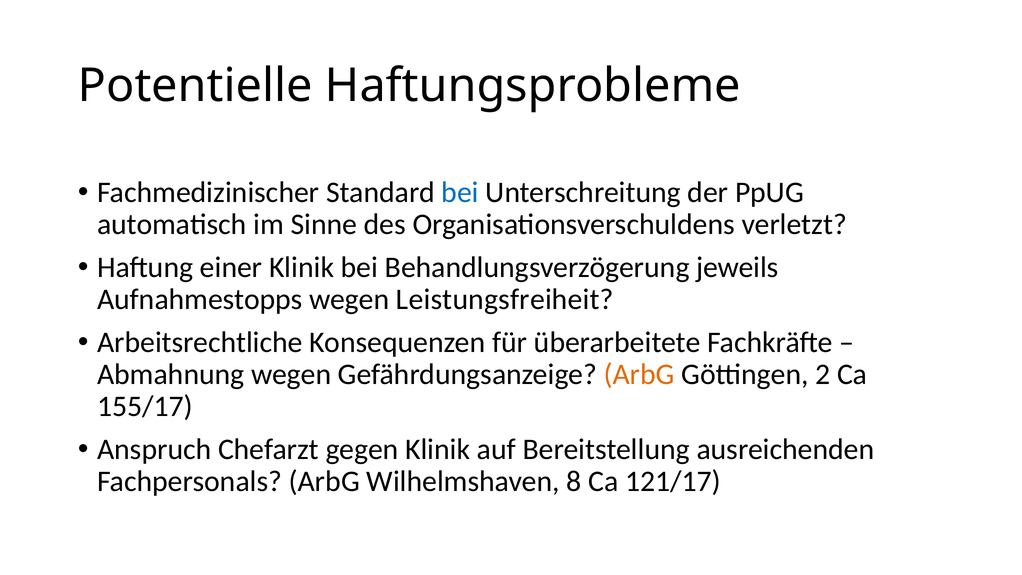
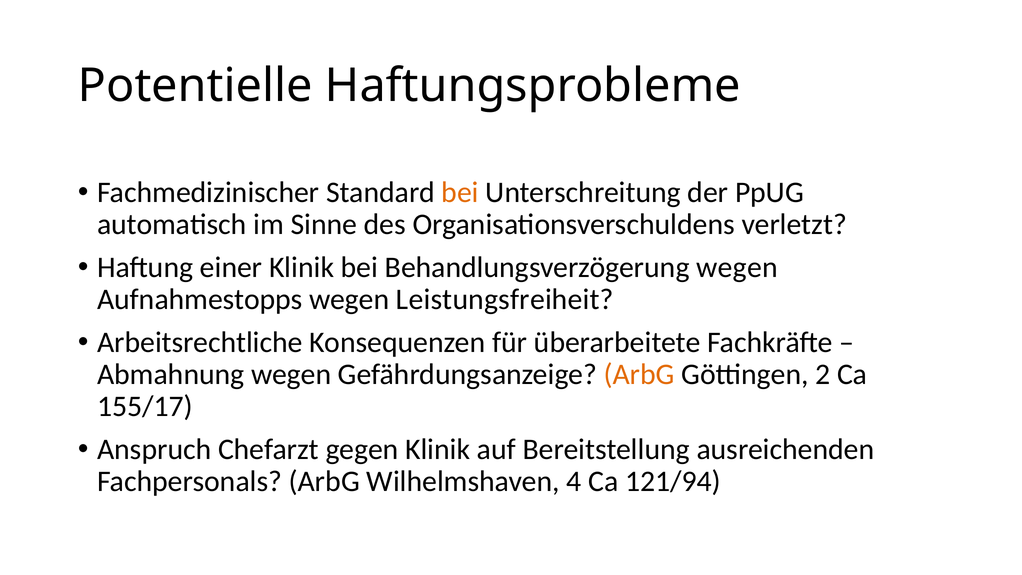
bei colour: blue -> orange (460, 192)
Behandlungsverzögerung jeweils: jeweils -> wegen (737, 267)
8: 8 -> 4 (574, 481)
121/17: 121/17 -> 121/94 (673, 481)
